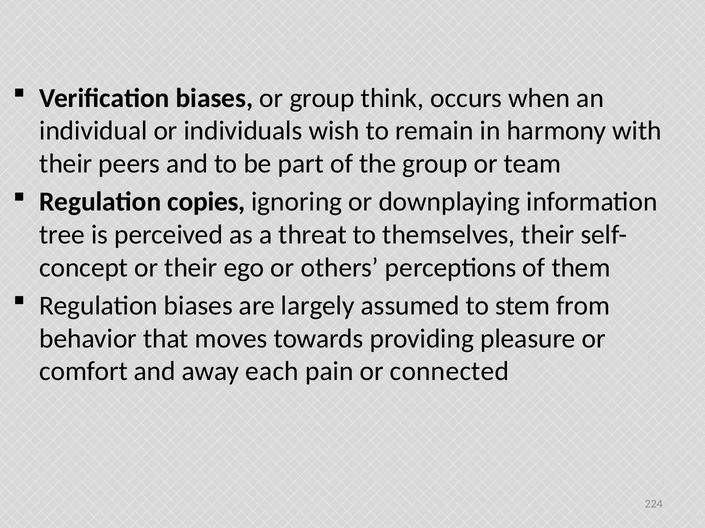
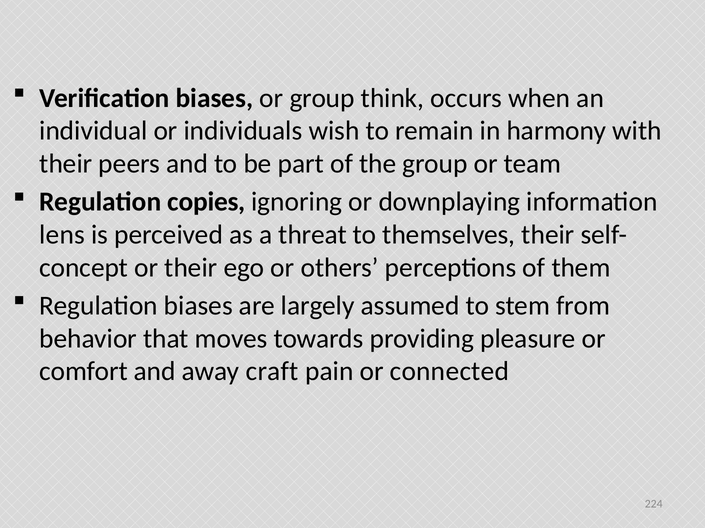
tree: tree -> lens (62, 235)
each: each -> craft (272, 372)
